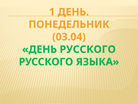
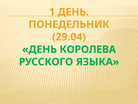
03.04: 03.04 -> 29.04 (69, 37)
ДЕНЬ РУССКОГО: РУССКОГО -> КОРОЛЕВА (88, 49)
